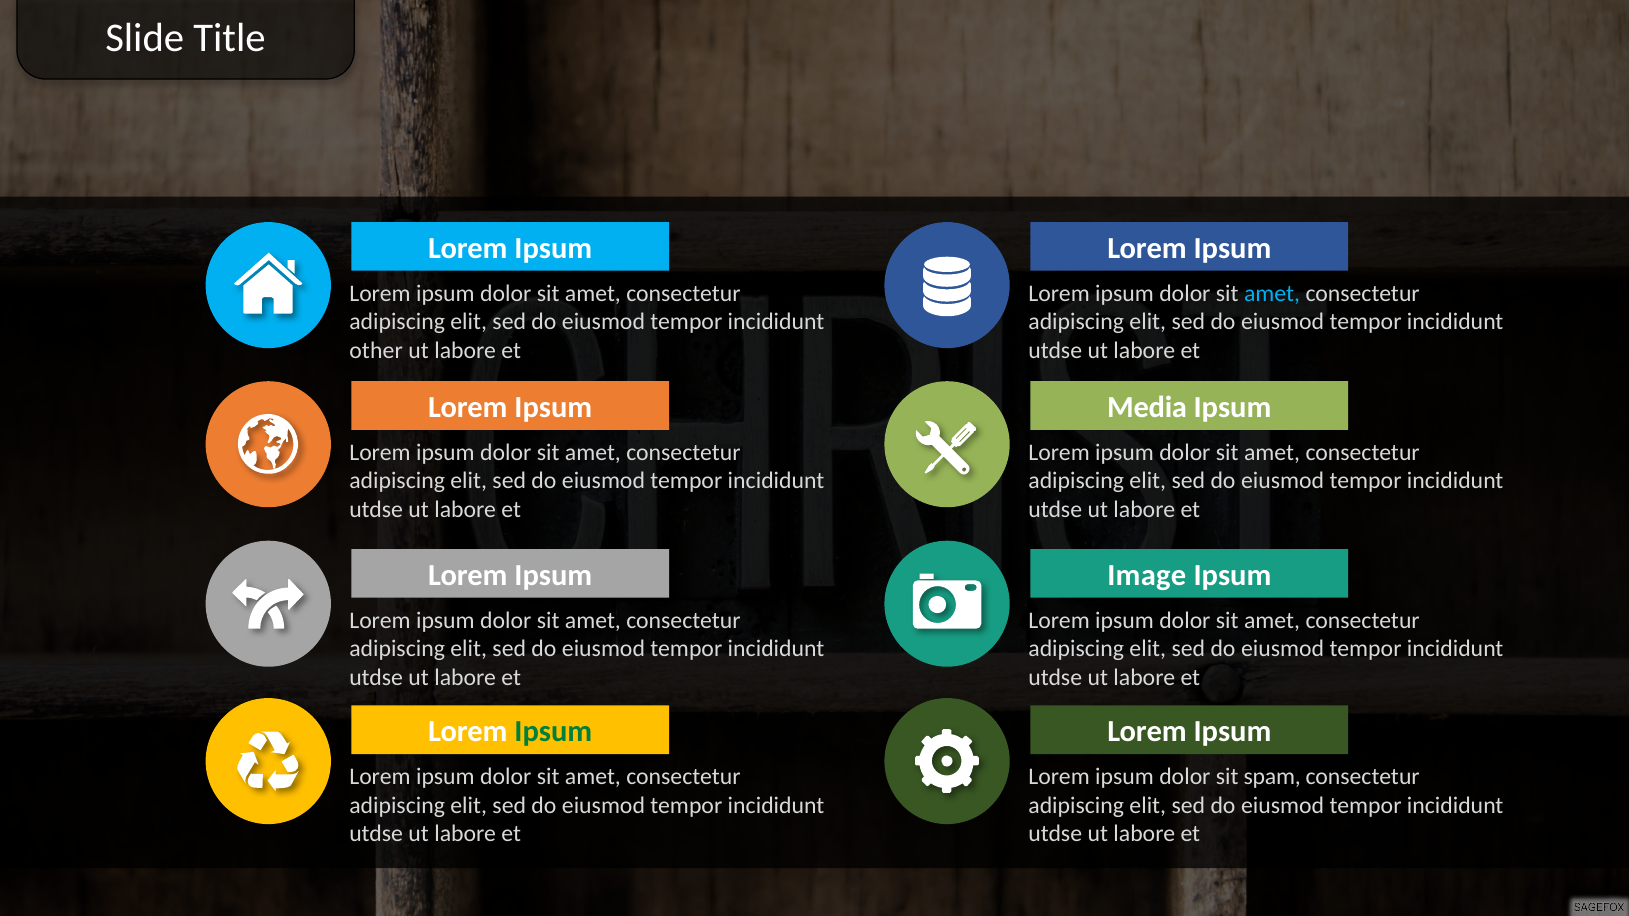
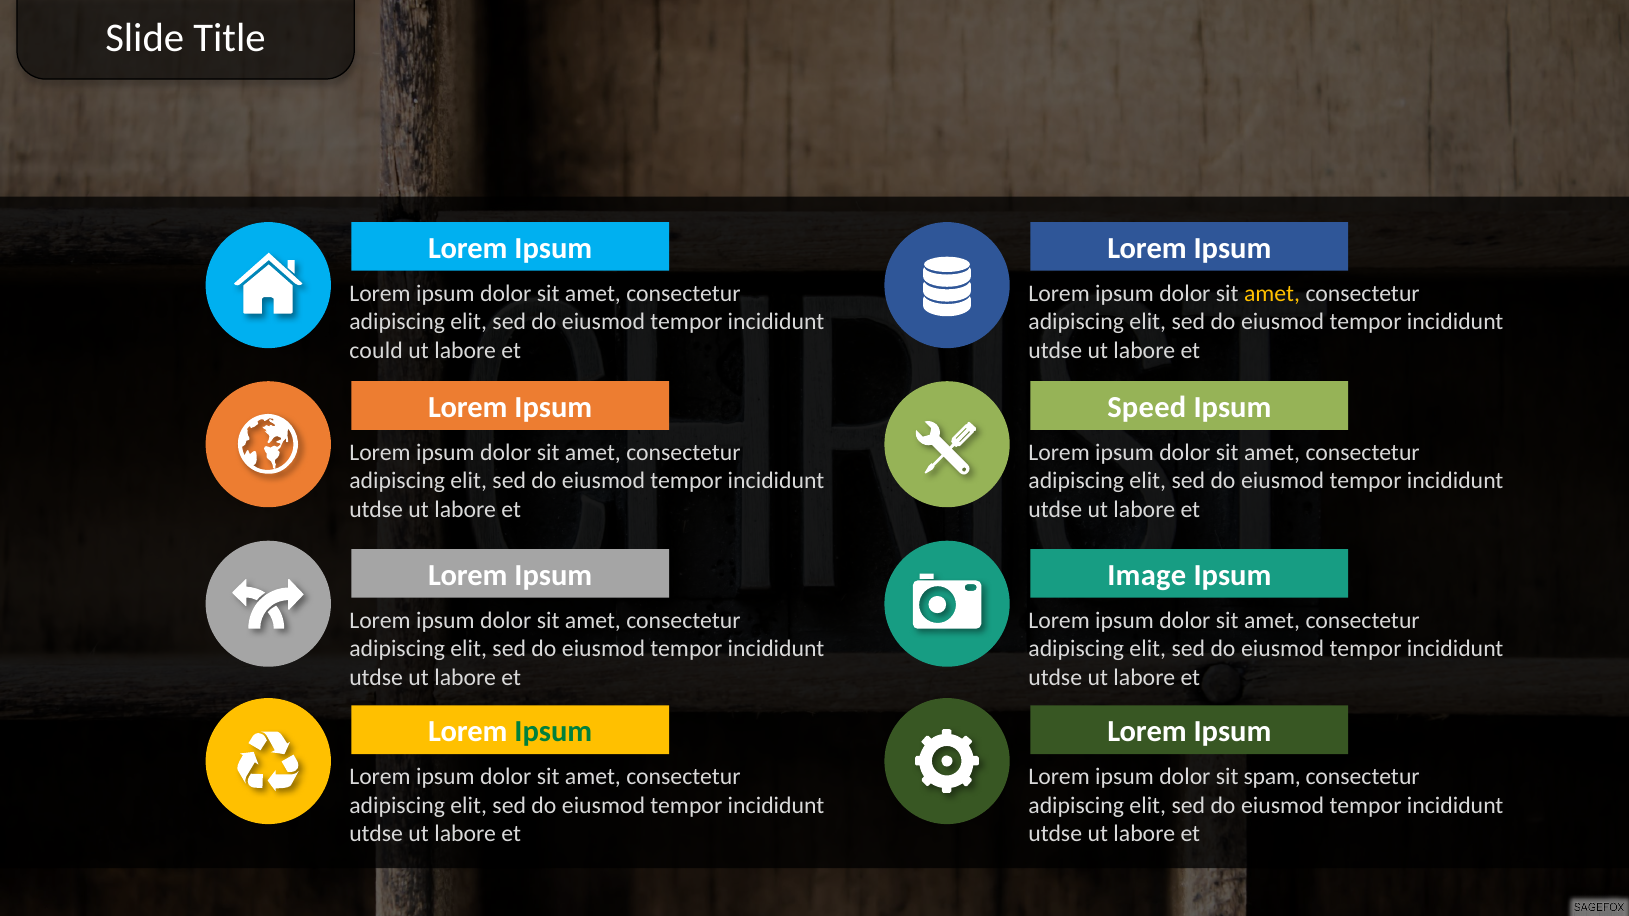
amet colour: light blue -> yellow (1272, 294)
other: other -> could (376, 351)
Media: Media -> Speed (1147, 408)
